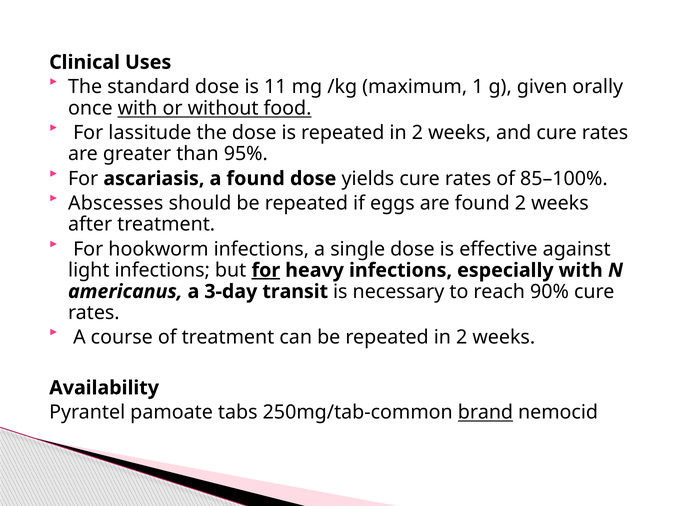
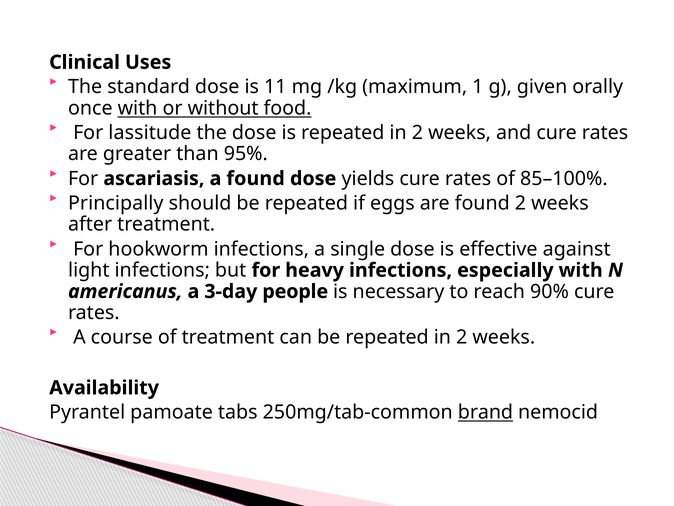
Abscesses: Abscesses -> Principally (116, 203)
for underline: present -> none (266, 270)
transit: transit -> people (295, 291)
